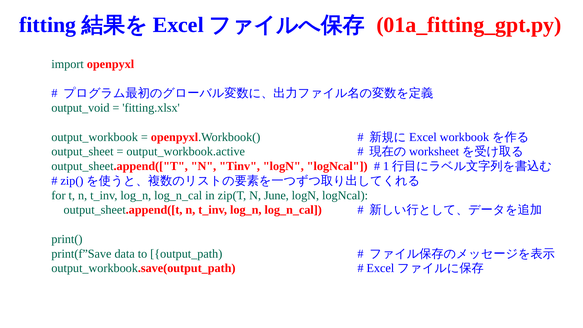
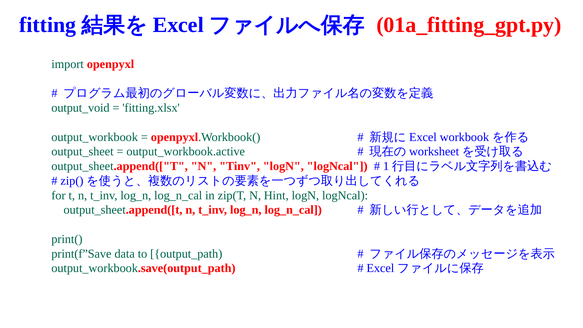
June: June -> Hint (276, 195)
